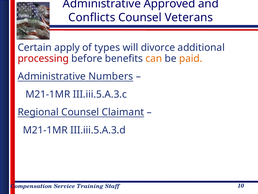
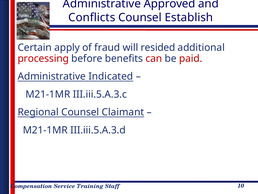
Veterans: Veterans -> Establish (189, 18)
types: types -> fraud (107, 48)
divorce: divorce -> resided (158, 48)
can colour: orange -> red (154, 58)
paid colour: orange -> red (191, 58)
Numbers: Numbers -> Indicated (111, 76)
